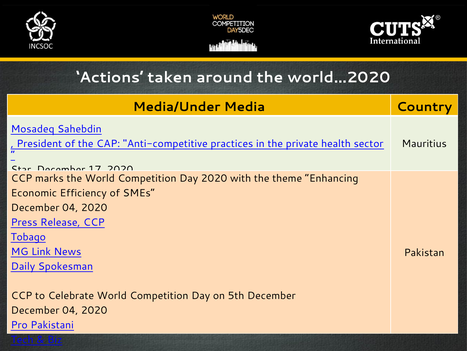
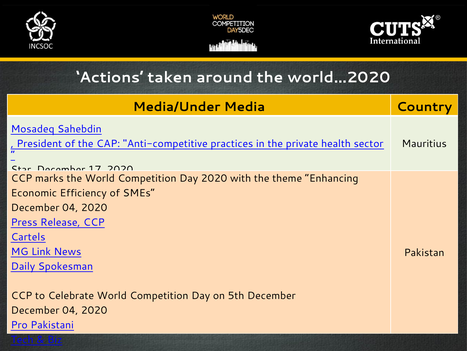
Tobago: Tobago -> Cartels (28, 237)
